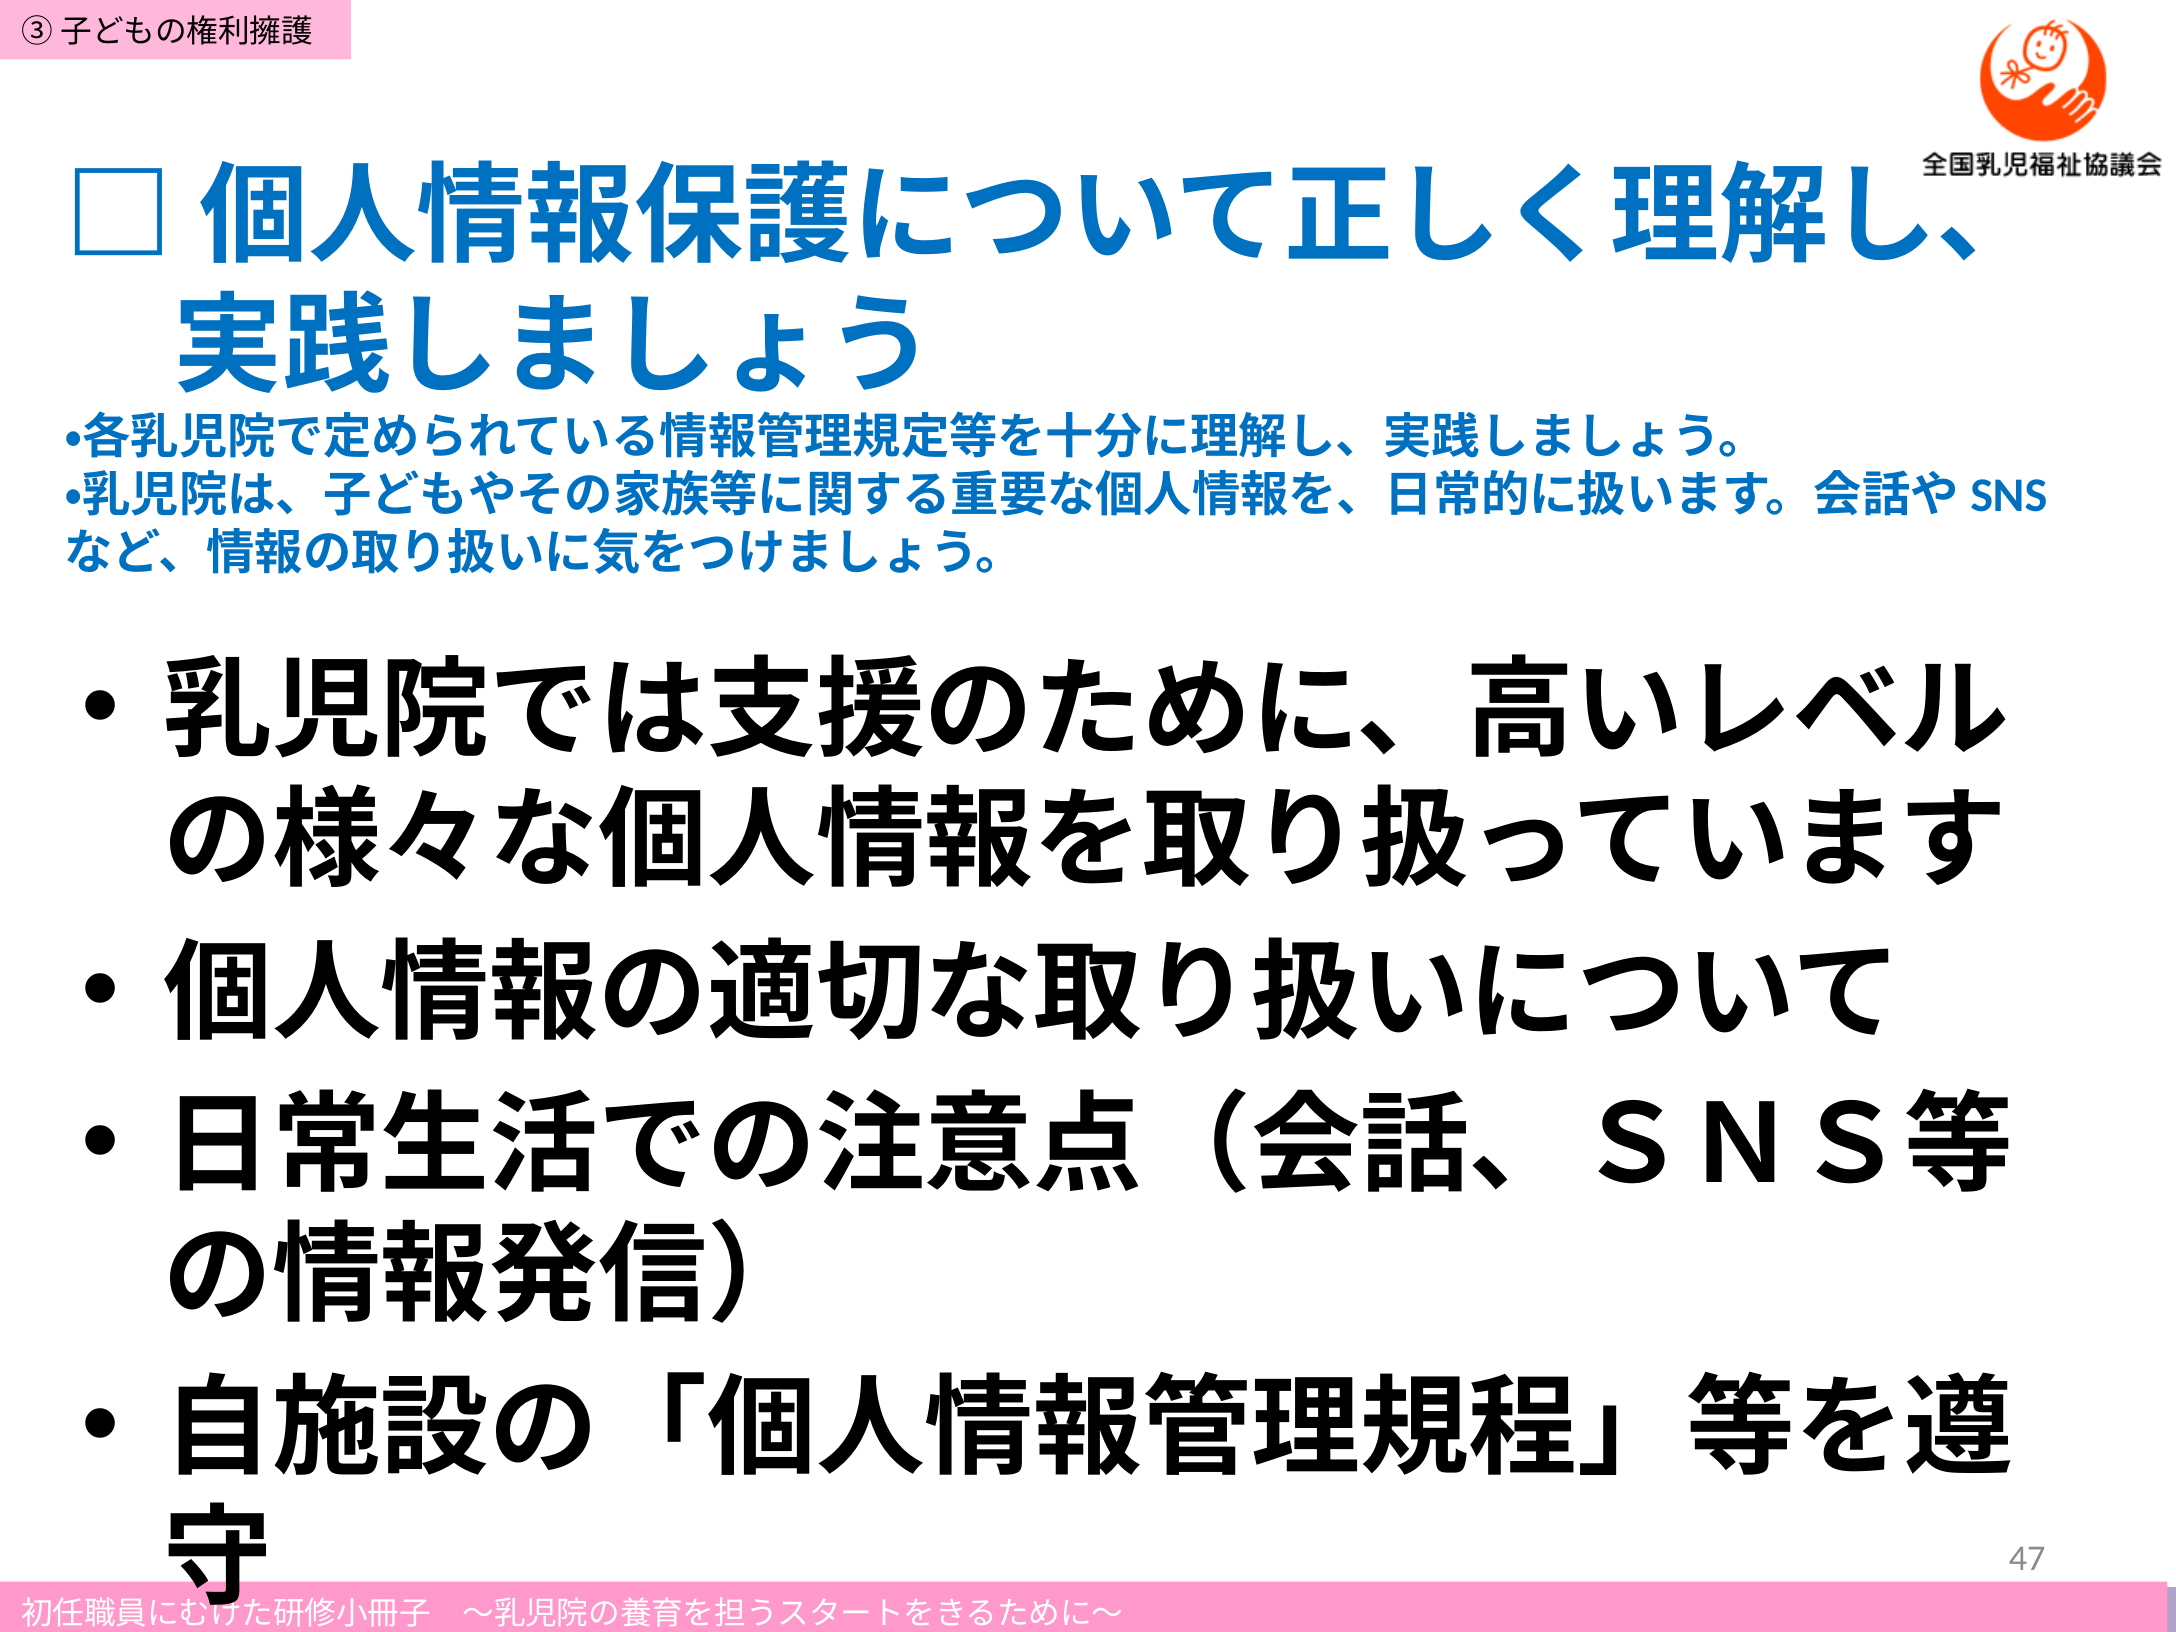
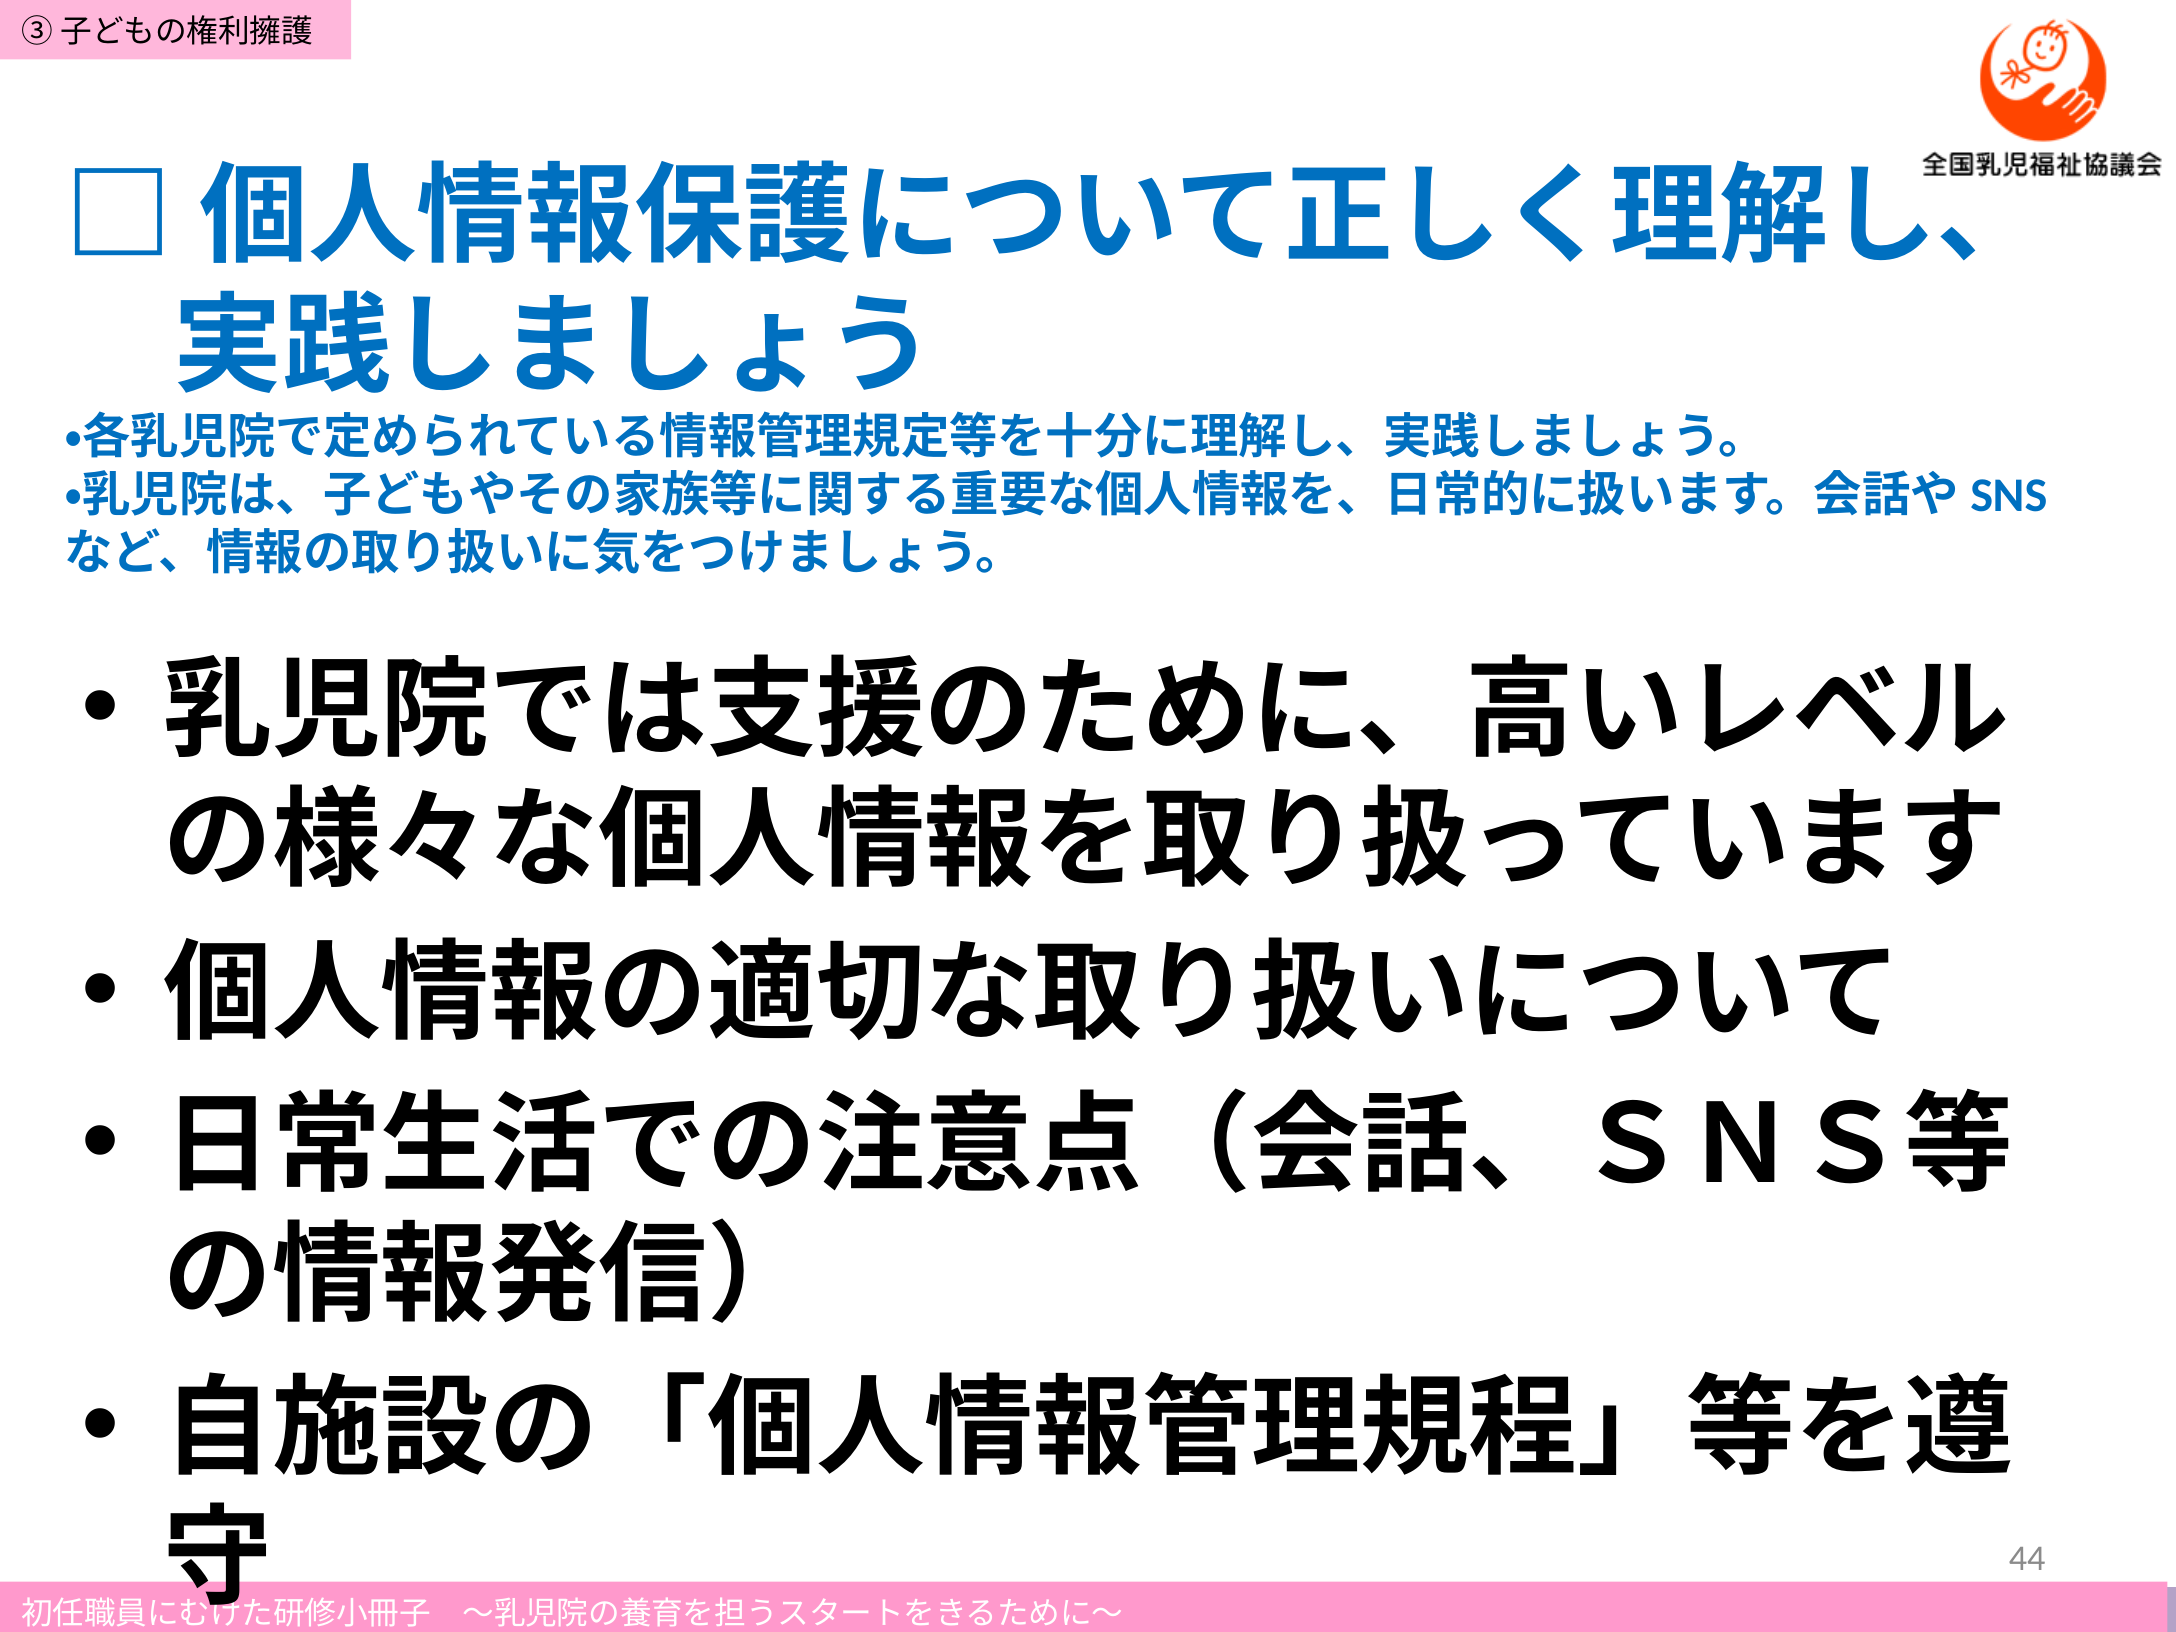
47: 47 -> 44 (2027, 1558)
